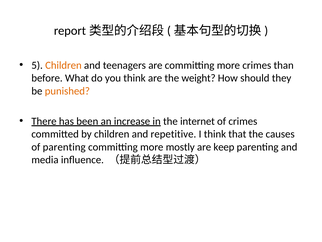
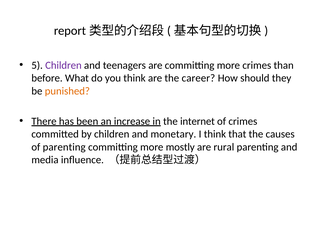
Children colour: orange -> purple (63, 65)
weight: weight -> career (198, 78)
repetitive: repetitive -> monetary (173, 134)
keep: keep -> rural (224, 147)
